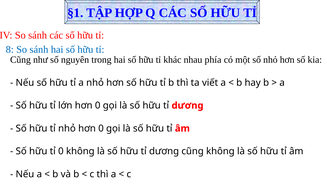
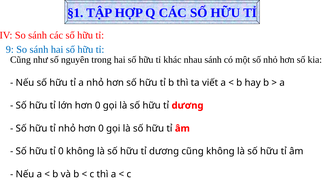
8: 8 -> 9 (10, 50)
nhau phía: phía -> sánh (213, 60)
